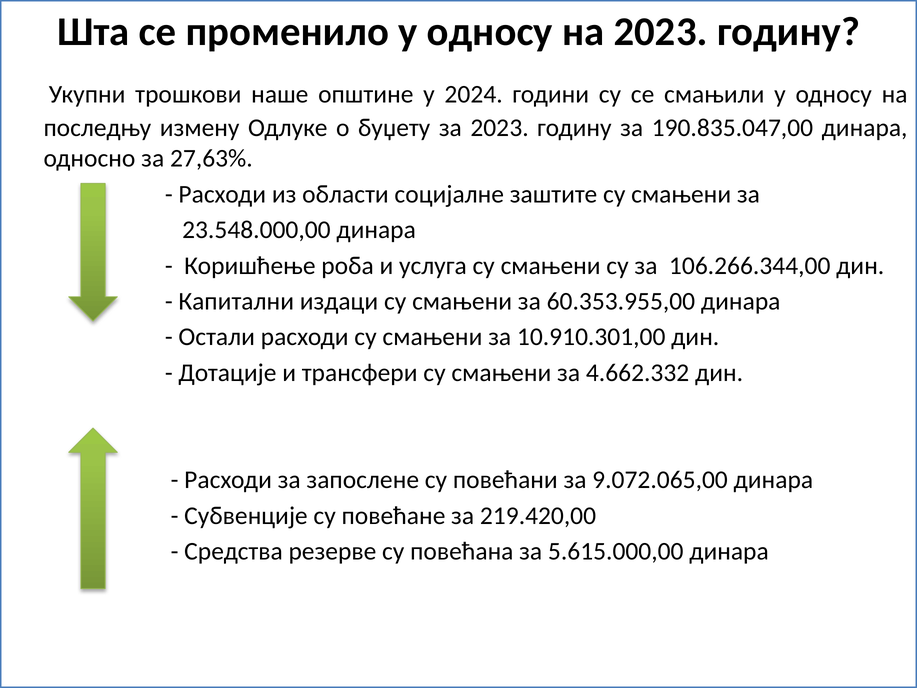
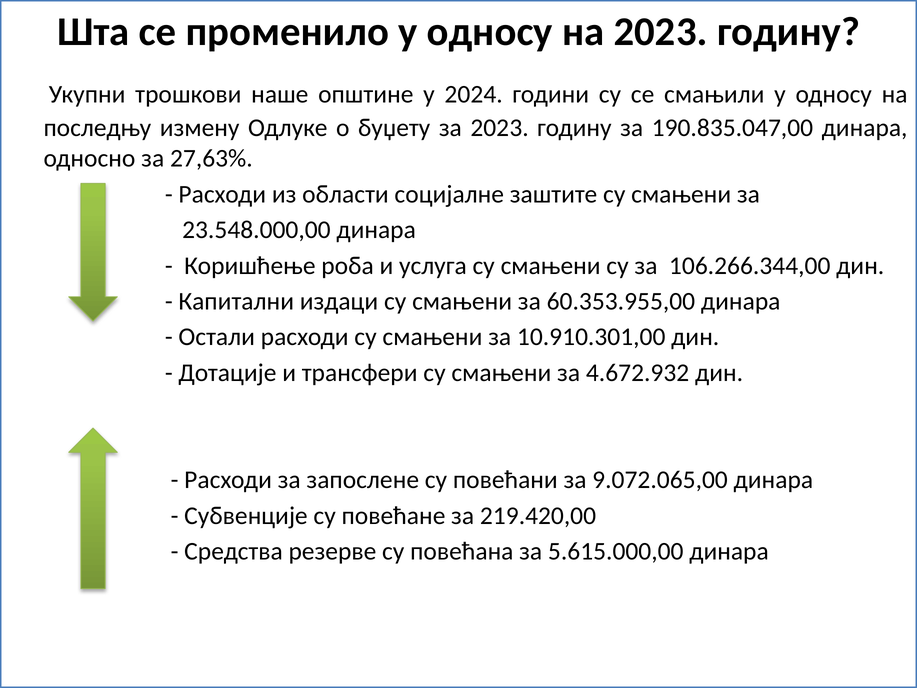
4.662.332: 4.662.332 -> 4.672.932 (638, 373)
